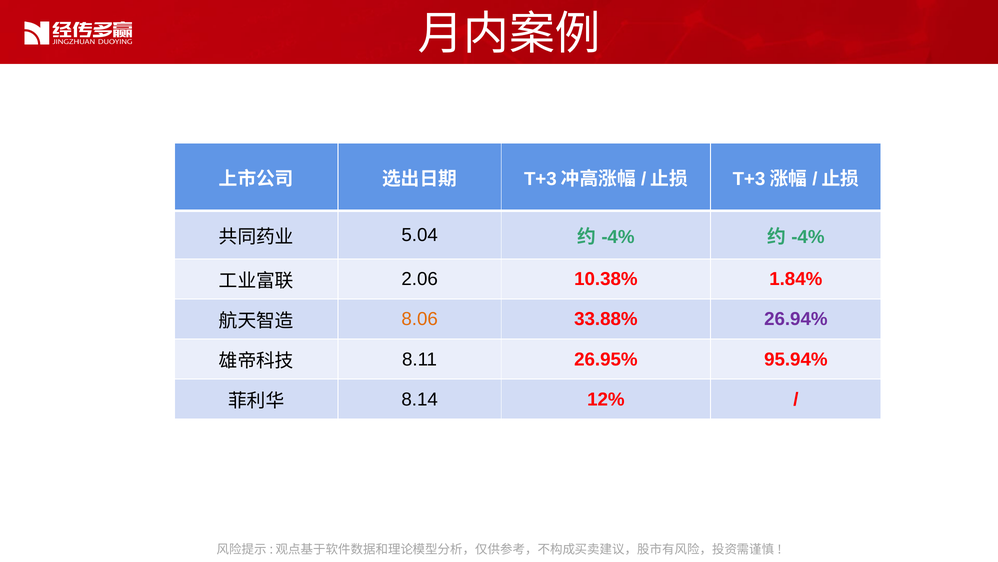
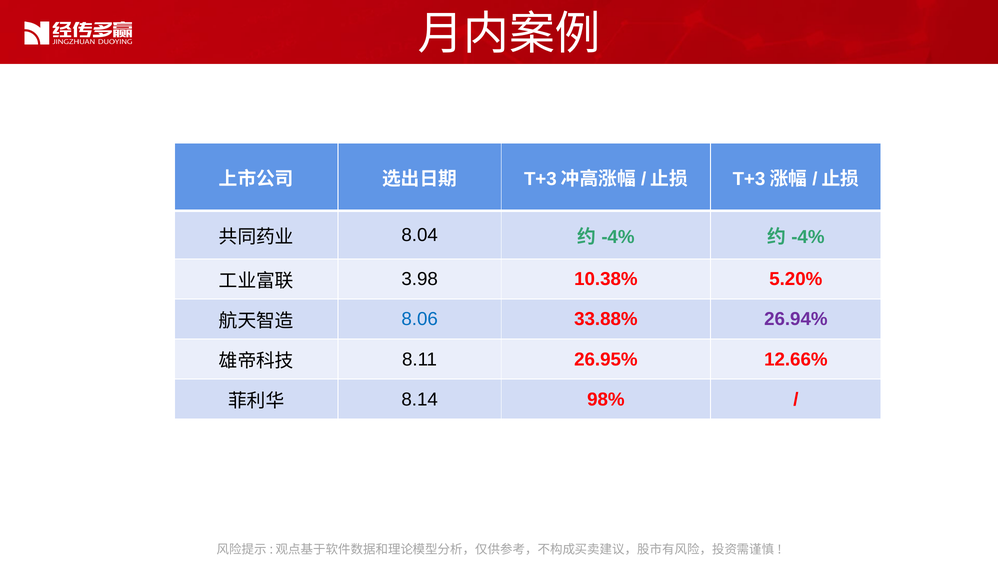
5.04: 5.04 -> 8.04 (420, 235)
2.06: 2.06 -> 3.98 (420, 279)
1.84%: 1.84% -> 5.20% (796, 279)
8.06 colour: orange -> blue (420, 319)
95.94%: 95.94% -> 12.66% (796, 359)
12%: 12% -> 98% (606, 399)
